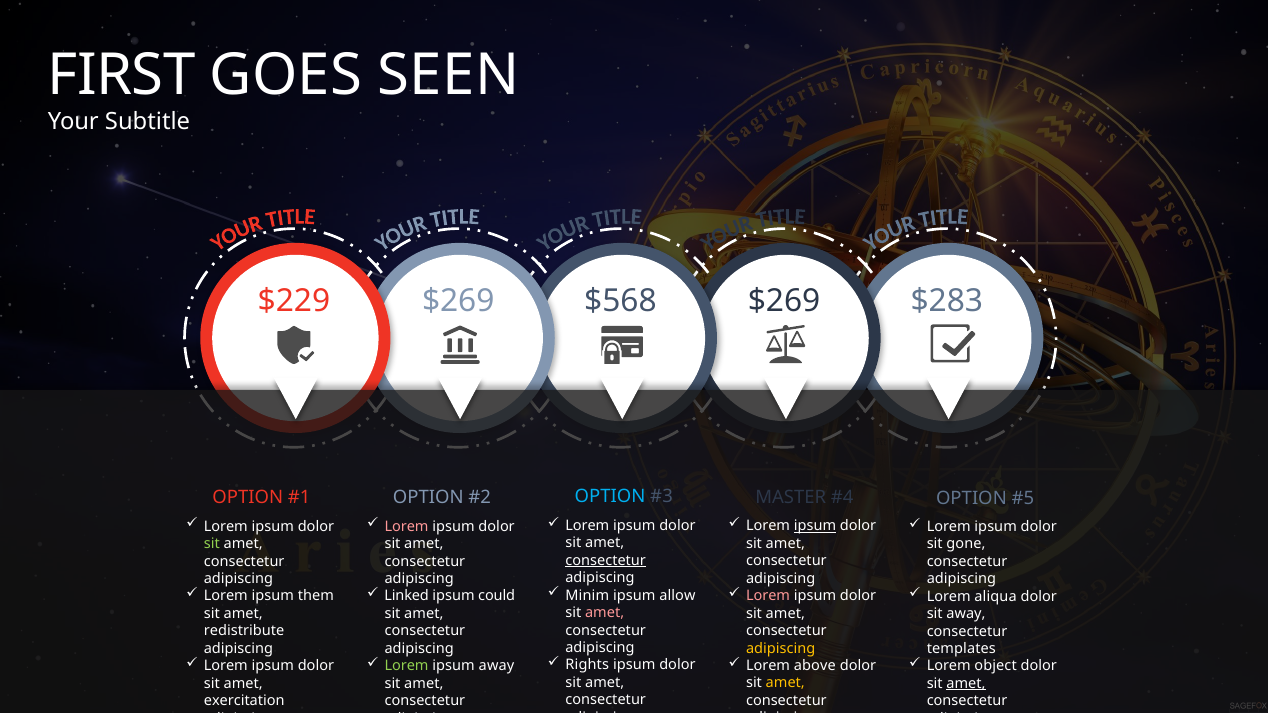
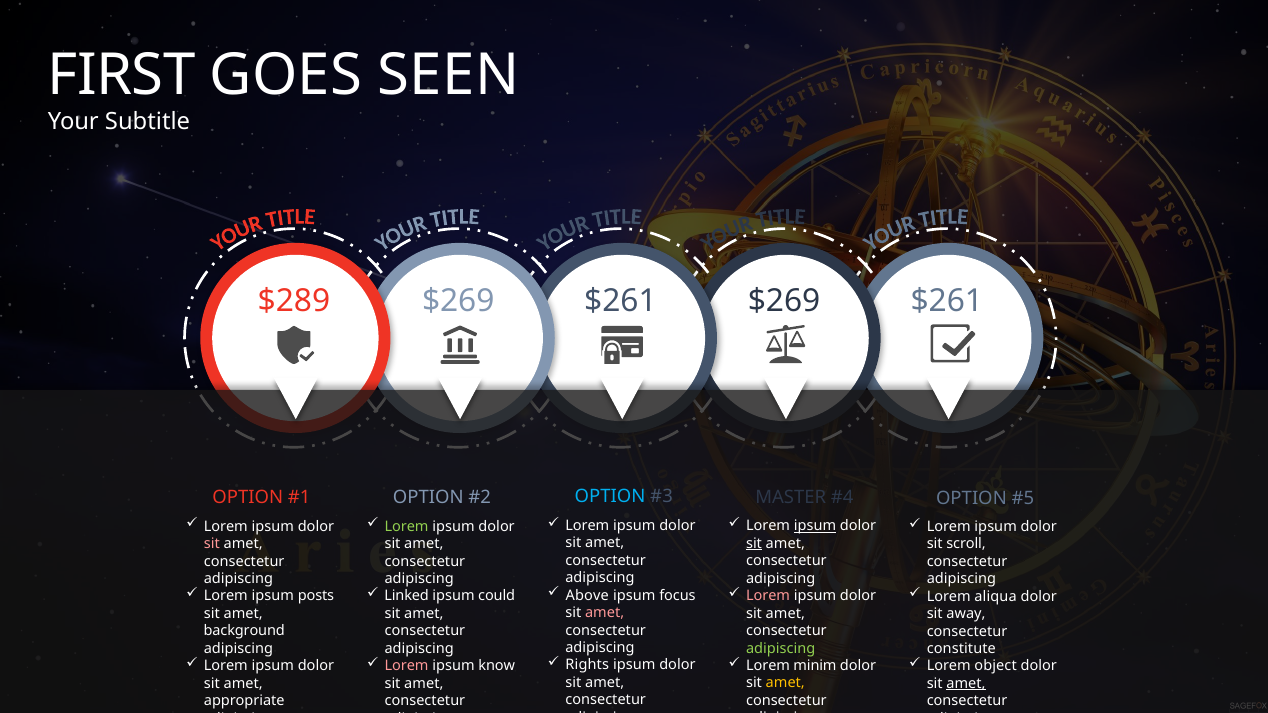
$229: $229 -> $289 (294, 301)
$568: $568 -> $261 (620, 301)
$283: $283 -> $261 (947, 301)
Lorem colour: pink -> light green (407, 527)
sit underline: none -> present (754, 544)
sit colour: light green -> pink (212, 544)
gone: gone -> scroll (966, 544)
consectetur underline: present -> none (606, 561)
Minim: Minim -> Above (587, 596)
allow: allow -> focus (677, 596)
them: them -> posts (316, 596)
redistribute: redistribute -> background (244, 631)
adipiscing colour: yellow -> light green (781, 648)
templates: templates -> constitute (961, 649)
above: above -> minim (815, 666)
Lorem colour: light green -> pink (407, 666)
ipsum away: away -> know (497, 666)
exercitation: exercitation -> appropriate (244, 701)
